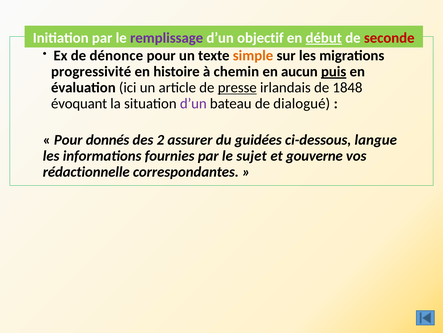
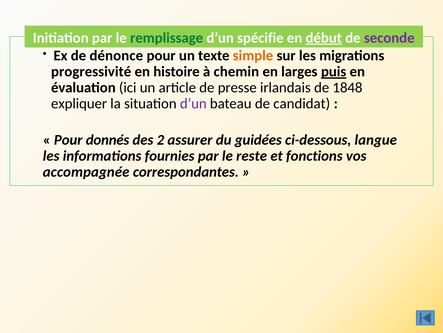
remplissage colour: purple -> green (167, 38)
objectif: objectif -> spécifie (260, 38)
seconde colour: red -> purple (389, 38)
aucun: aucun -> larges (299, 71)
presse underline: present -> none (237, 87)
évoquant: évoquant -> expliquer (79, 103)
dialogué: dialogué -> candidat (302, 103)
sujet: sujet -> reste (252, 156)
gouverne: gouverne -> fonctions (314, 156)
rédactionnelle: rédactionnelle -> accompagnée (86, 172)
